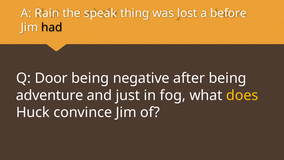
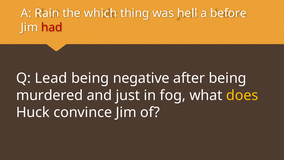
speak: speak -> which (100, 13)
lost: lost -> hell (187, 13)
had colour: black -> red (52, 27)
Door: Door -> Lead (51, 78)
adventure: adventure -> murdered (50, 95)
